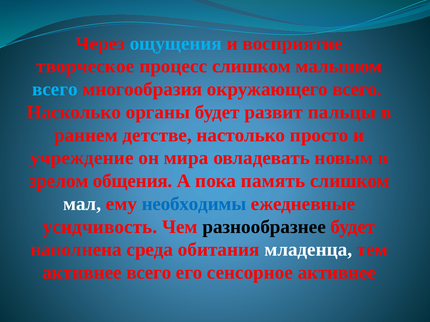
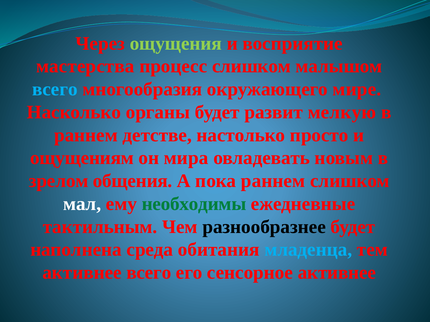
ощущения colour: light blue -> light green (176, 43)
творческое: творческое -> мастерства (85, 66)
окружающего всего: всего -> мире (357, 89)
пальцы: пальцы -> мелкую (342, 112)
учреждение: учреждение -> ощущениям (82, 158)
пока память: память -> раннем (273, 181)
необходимы colour: blue -> green (194, 204)
усидчивость: усидчивость -> тактильным (100, 227)
младенца colour: white -> light blue (308, 250)
